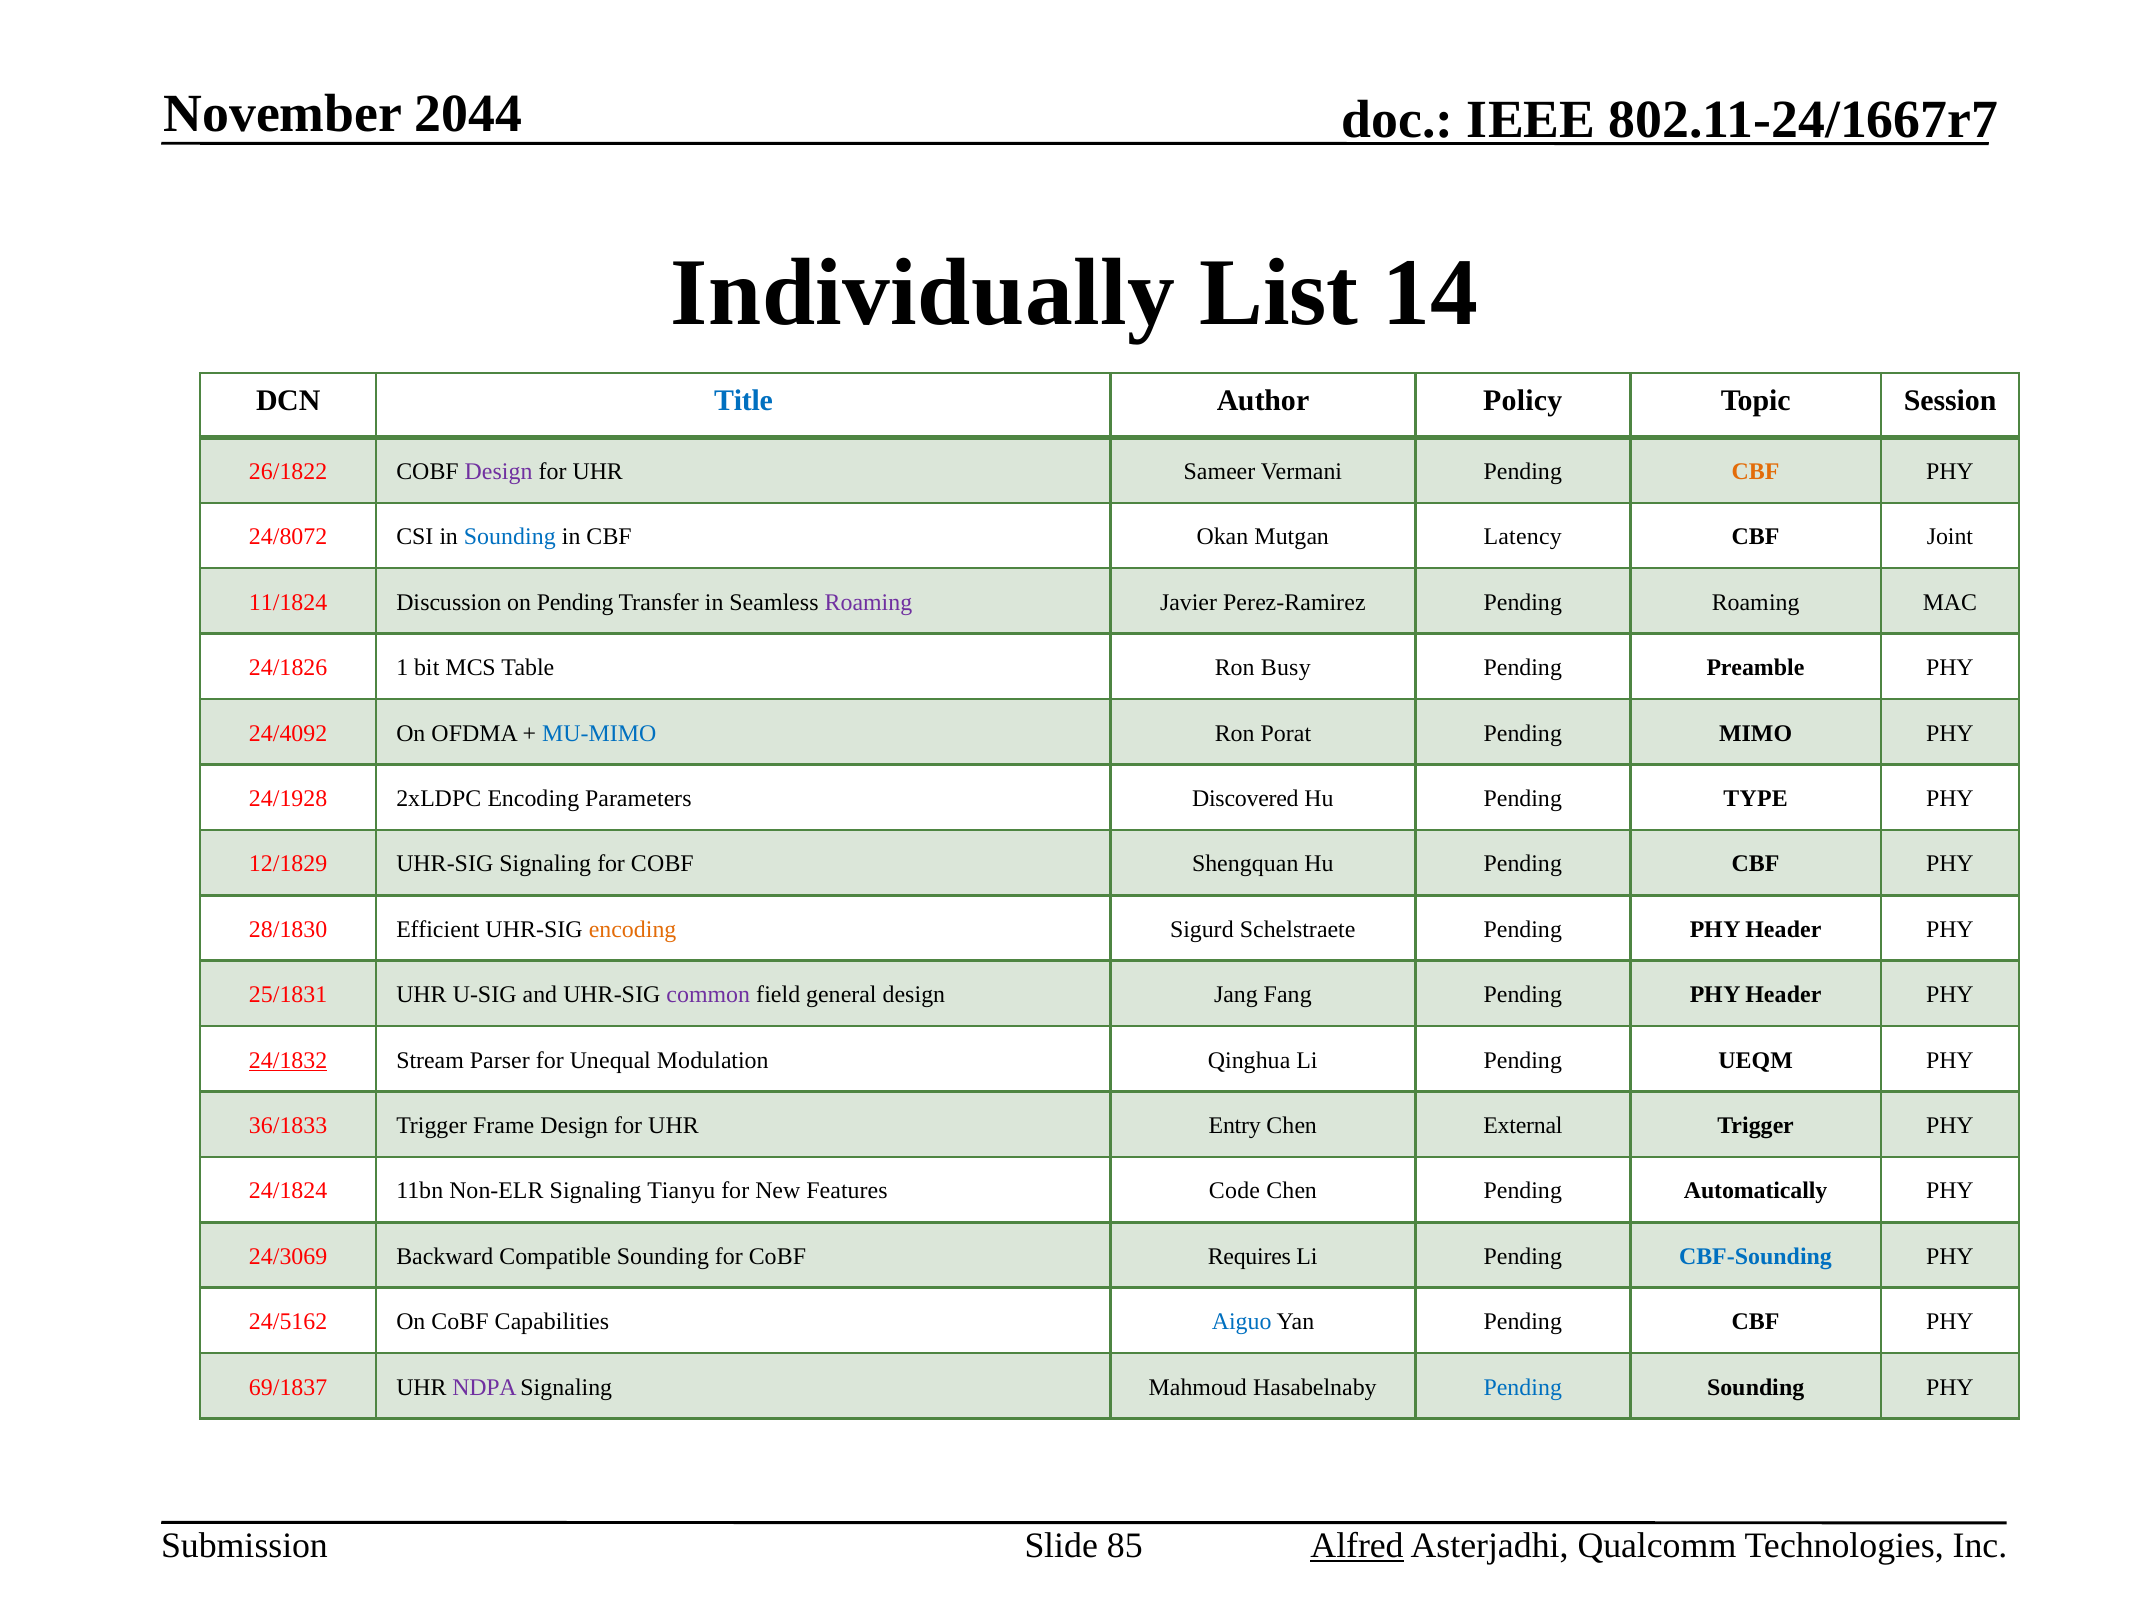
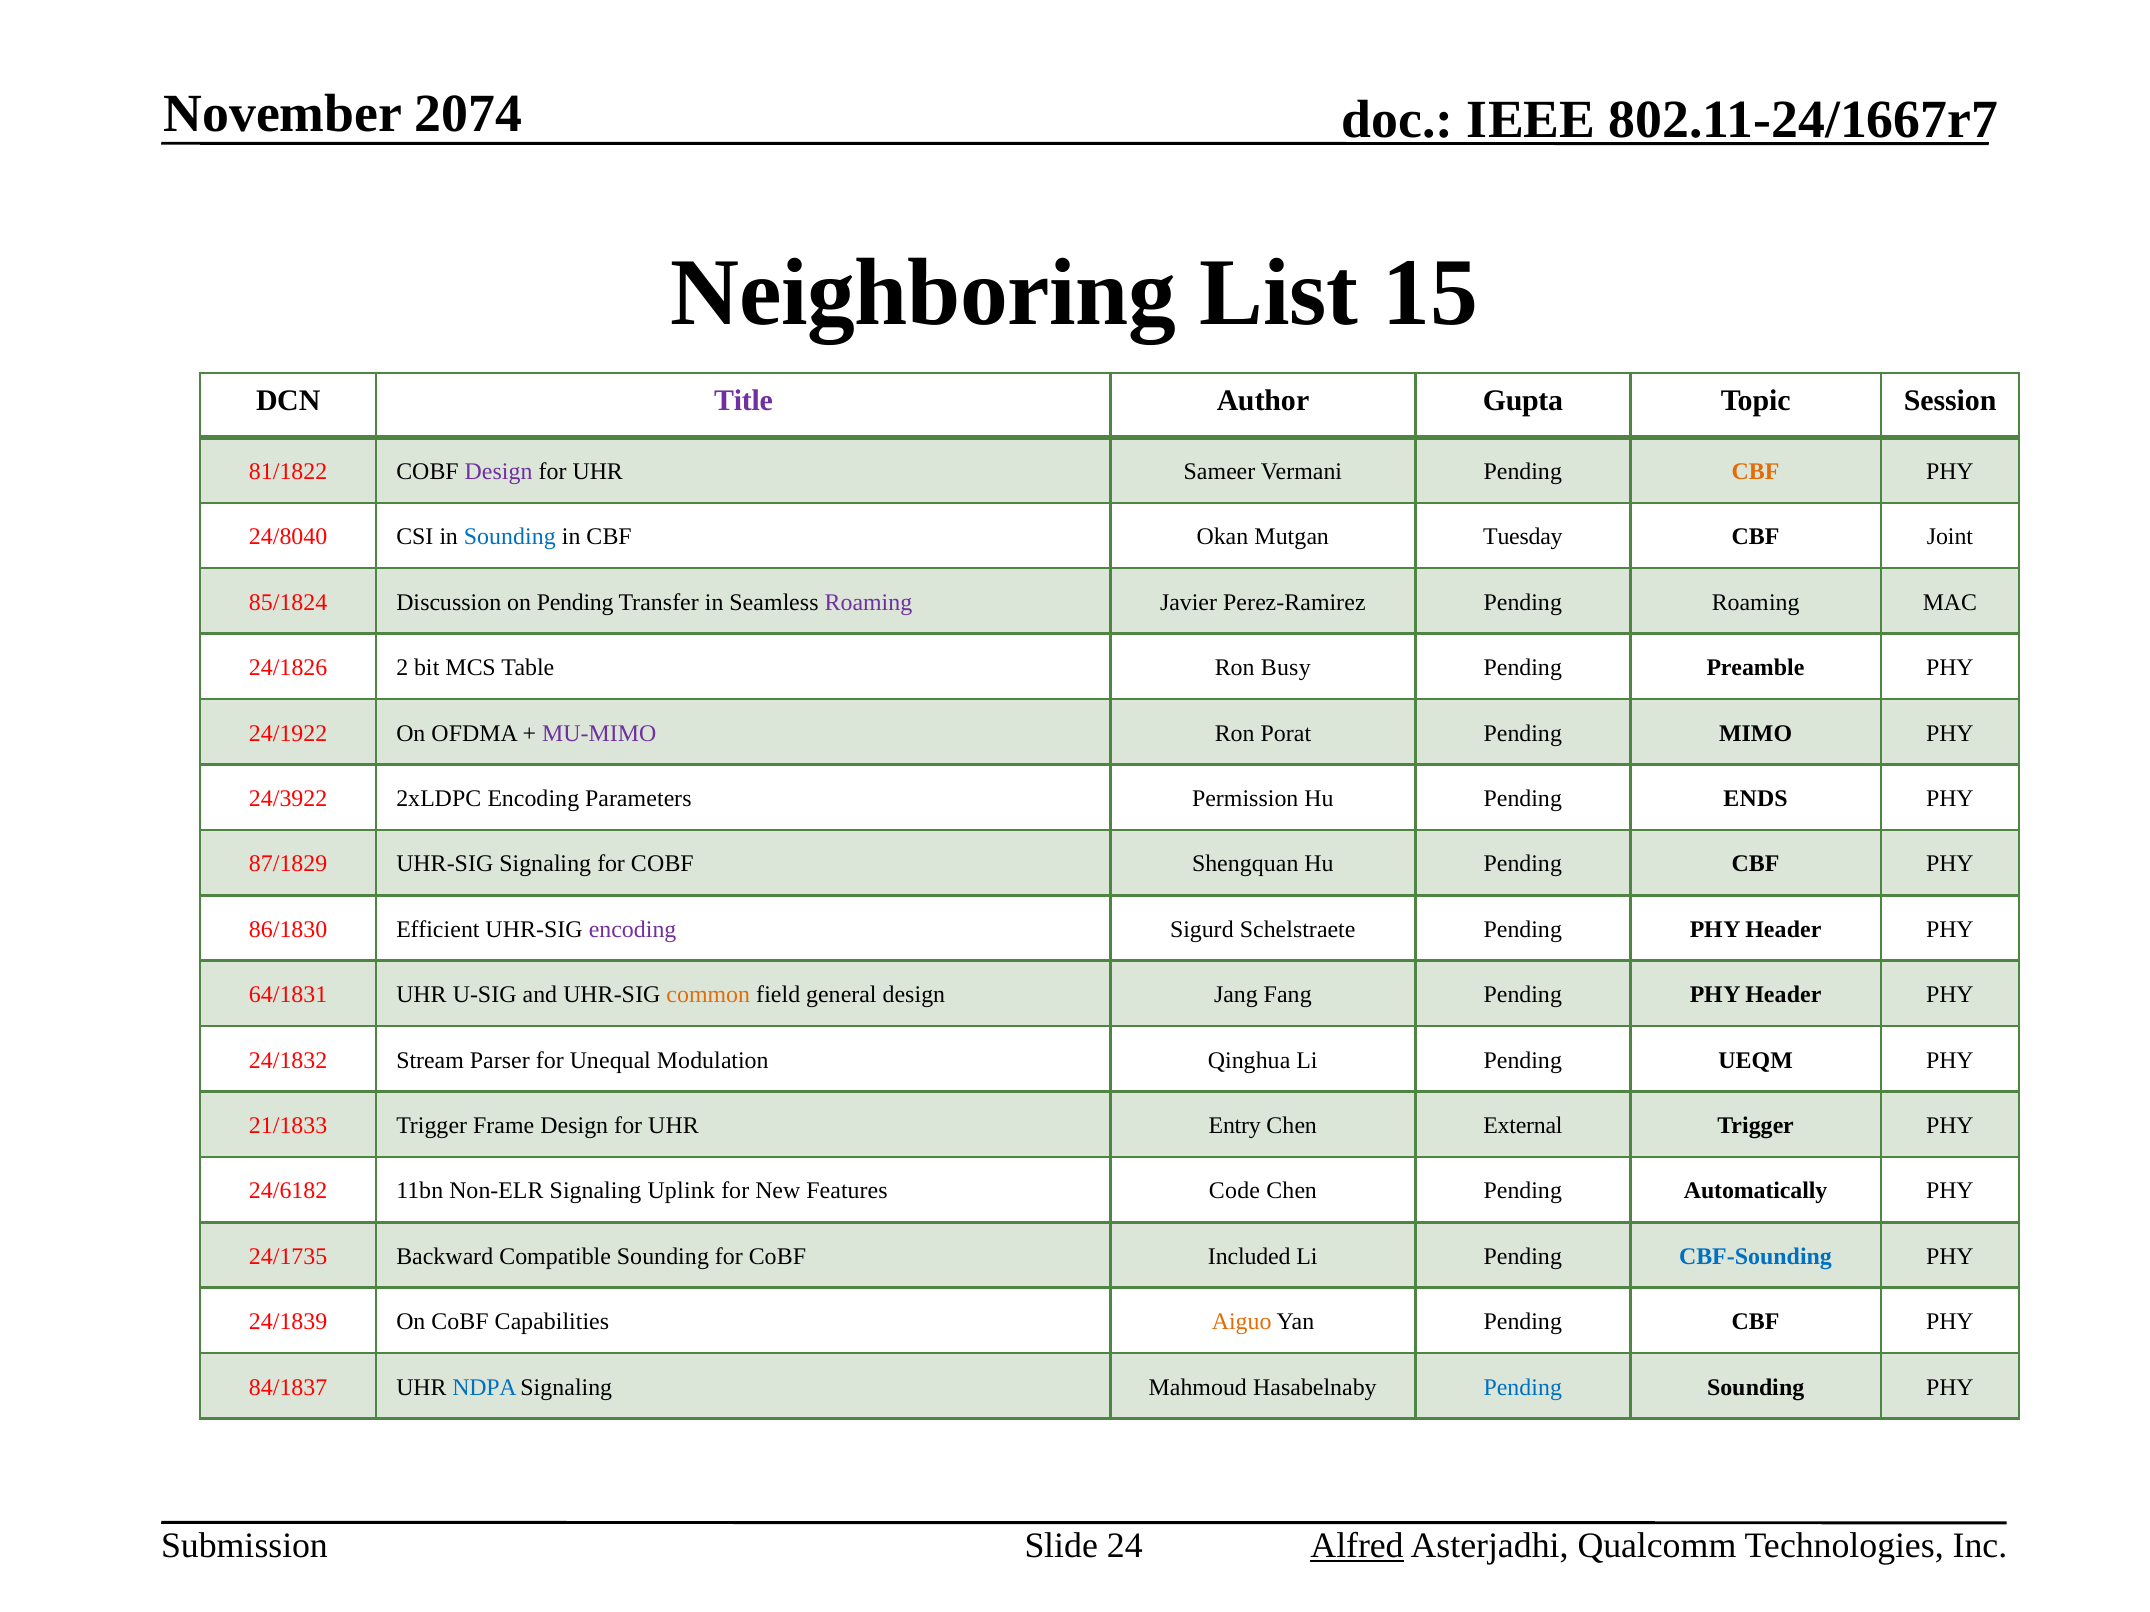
2044: 2044 -> 2074 (469, 114)
Individually: Individually -> Neighboring (923, 293)
14: 14 -> 15 (1430, 293)
Title colour: blue -> purple (744, 401)
Policy: Policy -> Gupta (1523, 401)
26/1822: 26/1822 -> 81/1822 (288, 472)
24/8072: 24/8072 -> 24/8040 (288, 537)
Latency: Latency -> Tuesday (1523, 537)
11/1824: 11/1824 -> 85/1824 (288, 603)
1: 1 -> 2 (402, 668)
24/4092: 24/4092 -> 24/1922 (288, 733)
MU-MIMO colour: blue -> purple (599, 733)
24/1928: 24/1928 -> 24/3922 (288, 799)
Discovered: Discovered -> Permission (1245, 799)
TYPE: TYPE -> ENDS (1756, 799)
12/1829: 12/1829 -> 87/1829 (288, 864)
28/1830: 28/1830 -> 86/1830 (288, 930)
encoding colour: orange -> purple (633, 930)
25/1831: 25/1831 -> 64/1831 (288, 995)
common colour: purple -> orange (708, 995)
24/1832 underline: present -> none (288, 1061)
36/1833: 36/1833 -> 21/1833 (288, 1126)
24/1824: 24/1824 -> 24/6182 (288, 1191)
Tianyu: Tianyu -> Uplink (681, 1191)
24/3069: 24/3069 -> 24/1735 (288, 1257)
Requires: Requires -> Included (1249, 1257)
24/5162: 24/5162 -> 24/1839 (288, 1322)
Aiguo colour: blue -> orange (1242, 1322)
69/1837: 69/1837 -> 84/1837 (288, 1388)
NDPA colour: purple -> blue (484, 1388)
85: 85 -> 24 (1125, 1547)
